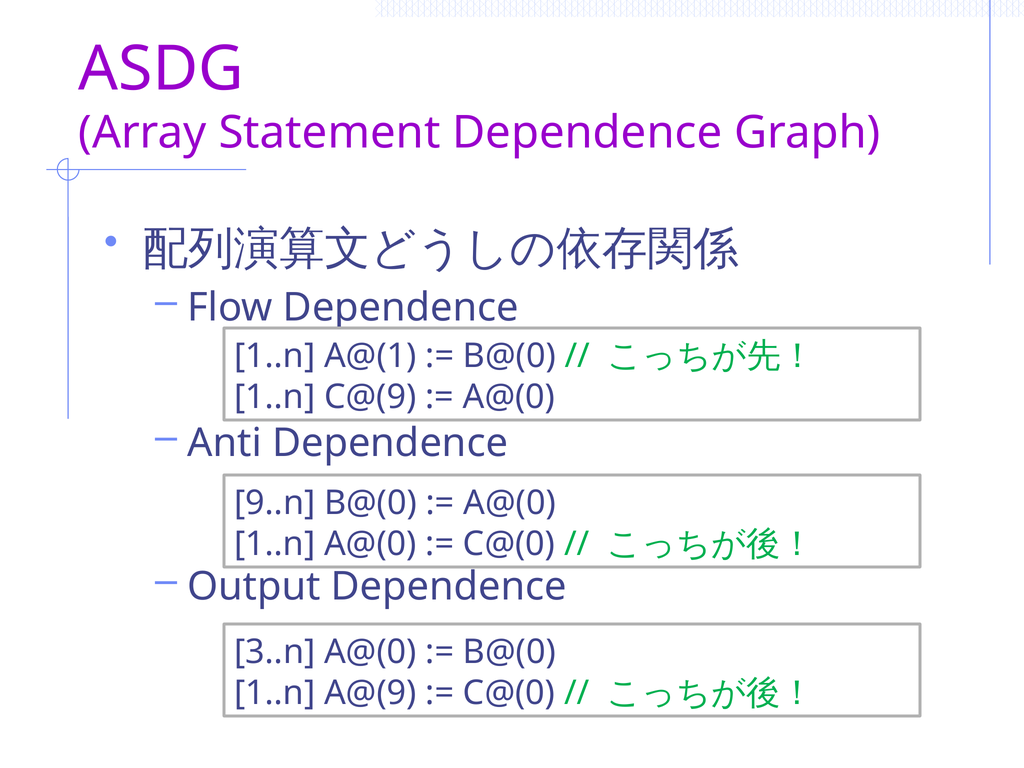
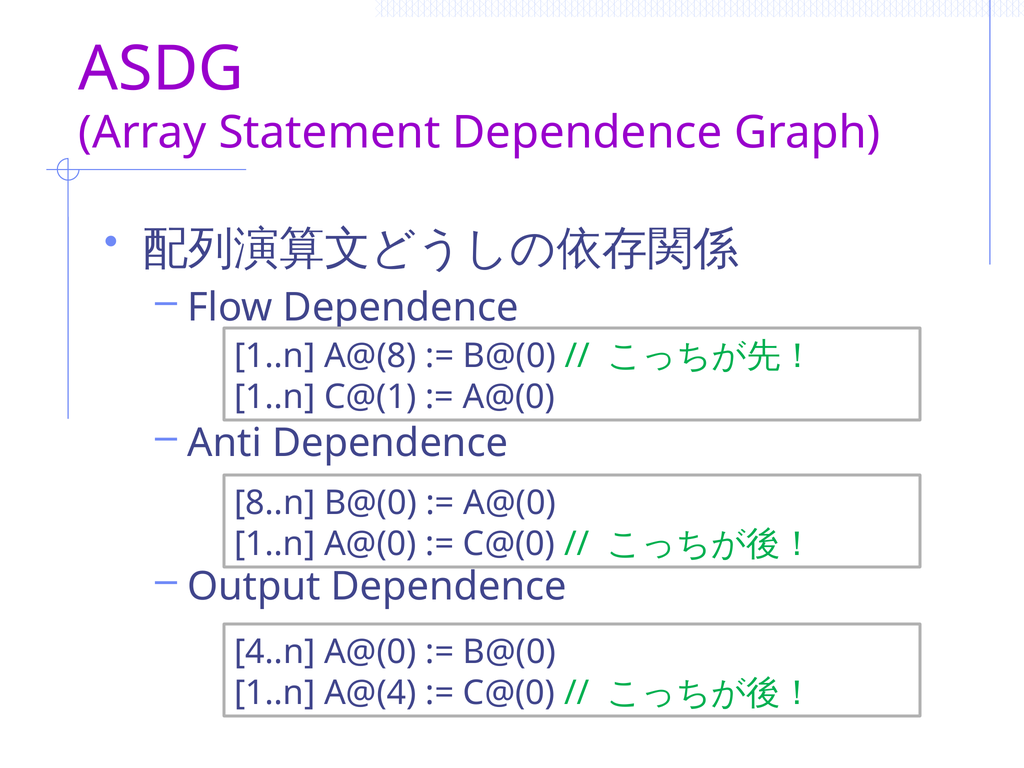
A@(1: A@(1 -> A@(8 (370, 356)
C@(9: C@(9 -> C@(1 (370, 397)
9..n: 9..n -> 8..n (275, 503)
3..n: 3..n -> 4..n (275, 652)
A@(9: A@(9 -> A@(4 (370, 693)
